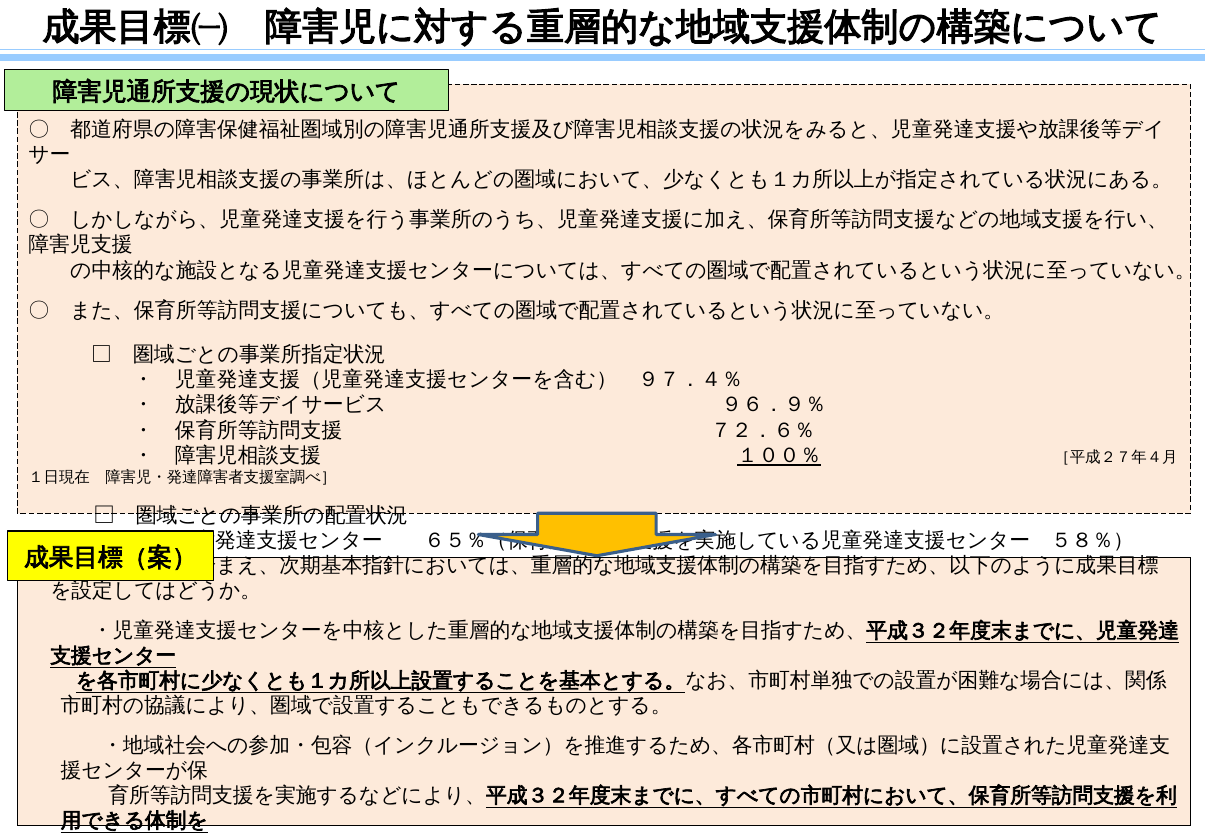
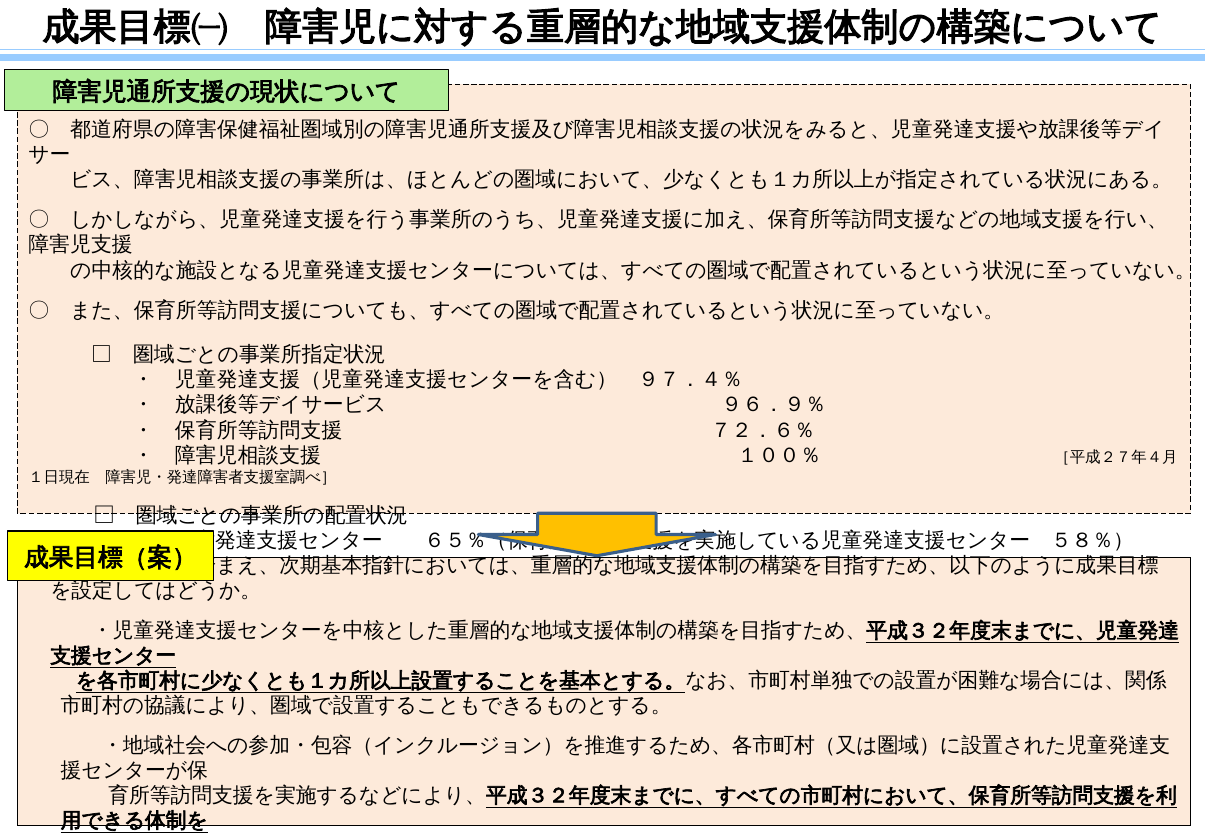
１００％ underline: present -> none (779, 456)
